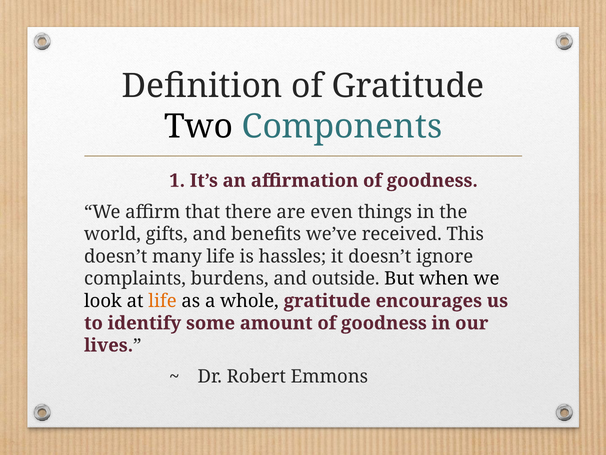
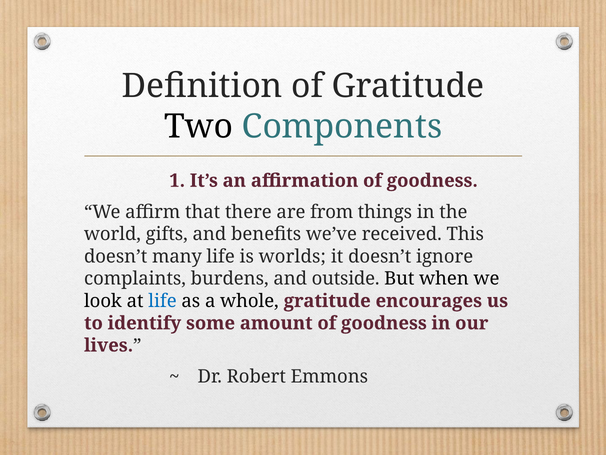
even: even -> from (332, 212)
hassles: hassles -> worlds (292, 256)
life colour: orange -> blue (163, 301)
